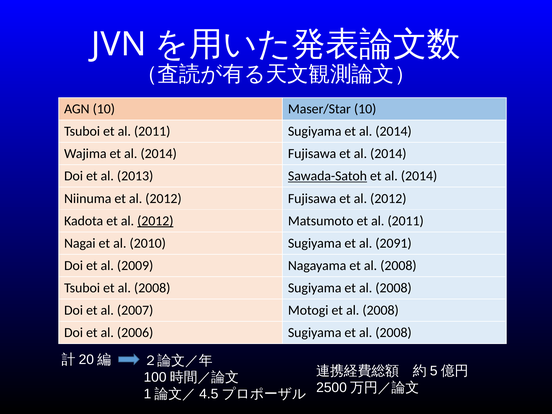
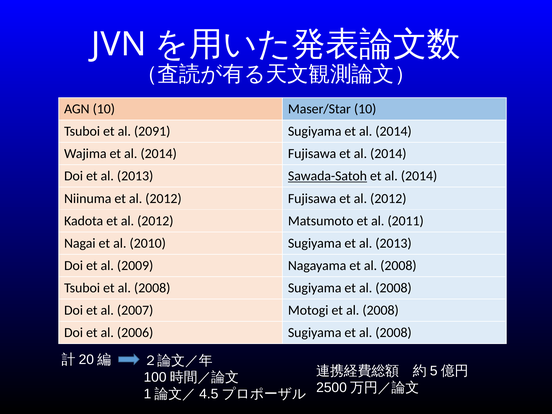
Tsuboi et al 2011: 2011 -> 2091 (152, 131)
2012 underline: present -> none (155, 221)
Sugiyama et al 2091: 2091 -> 2013 (394, 243)
